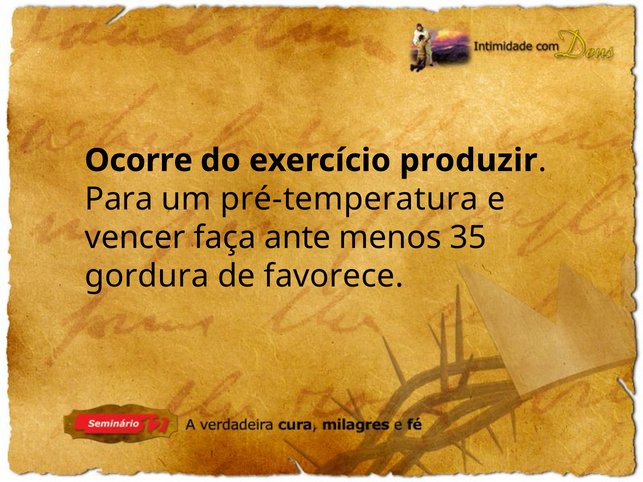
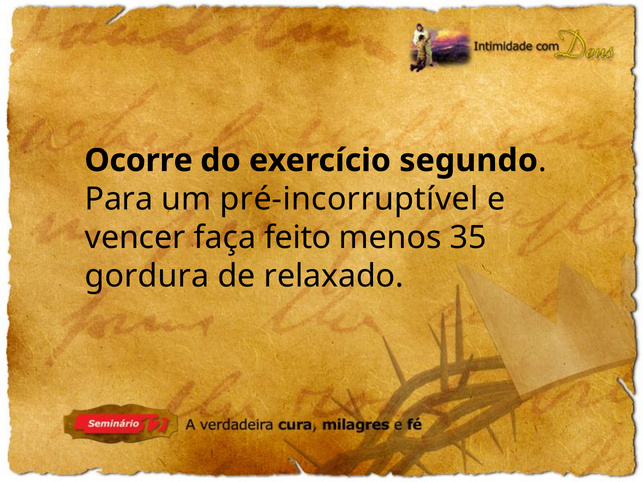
produzir: produzir -> segundo (469, 161)
pré-temperatura: pré-temperatura -> pré-incorruptível (349, 199)
ante: ante -> feito (298, 238)
favorece: favorece -> relaxado (334, 276)
